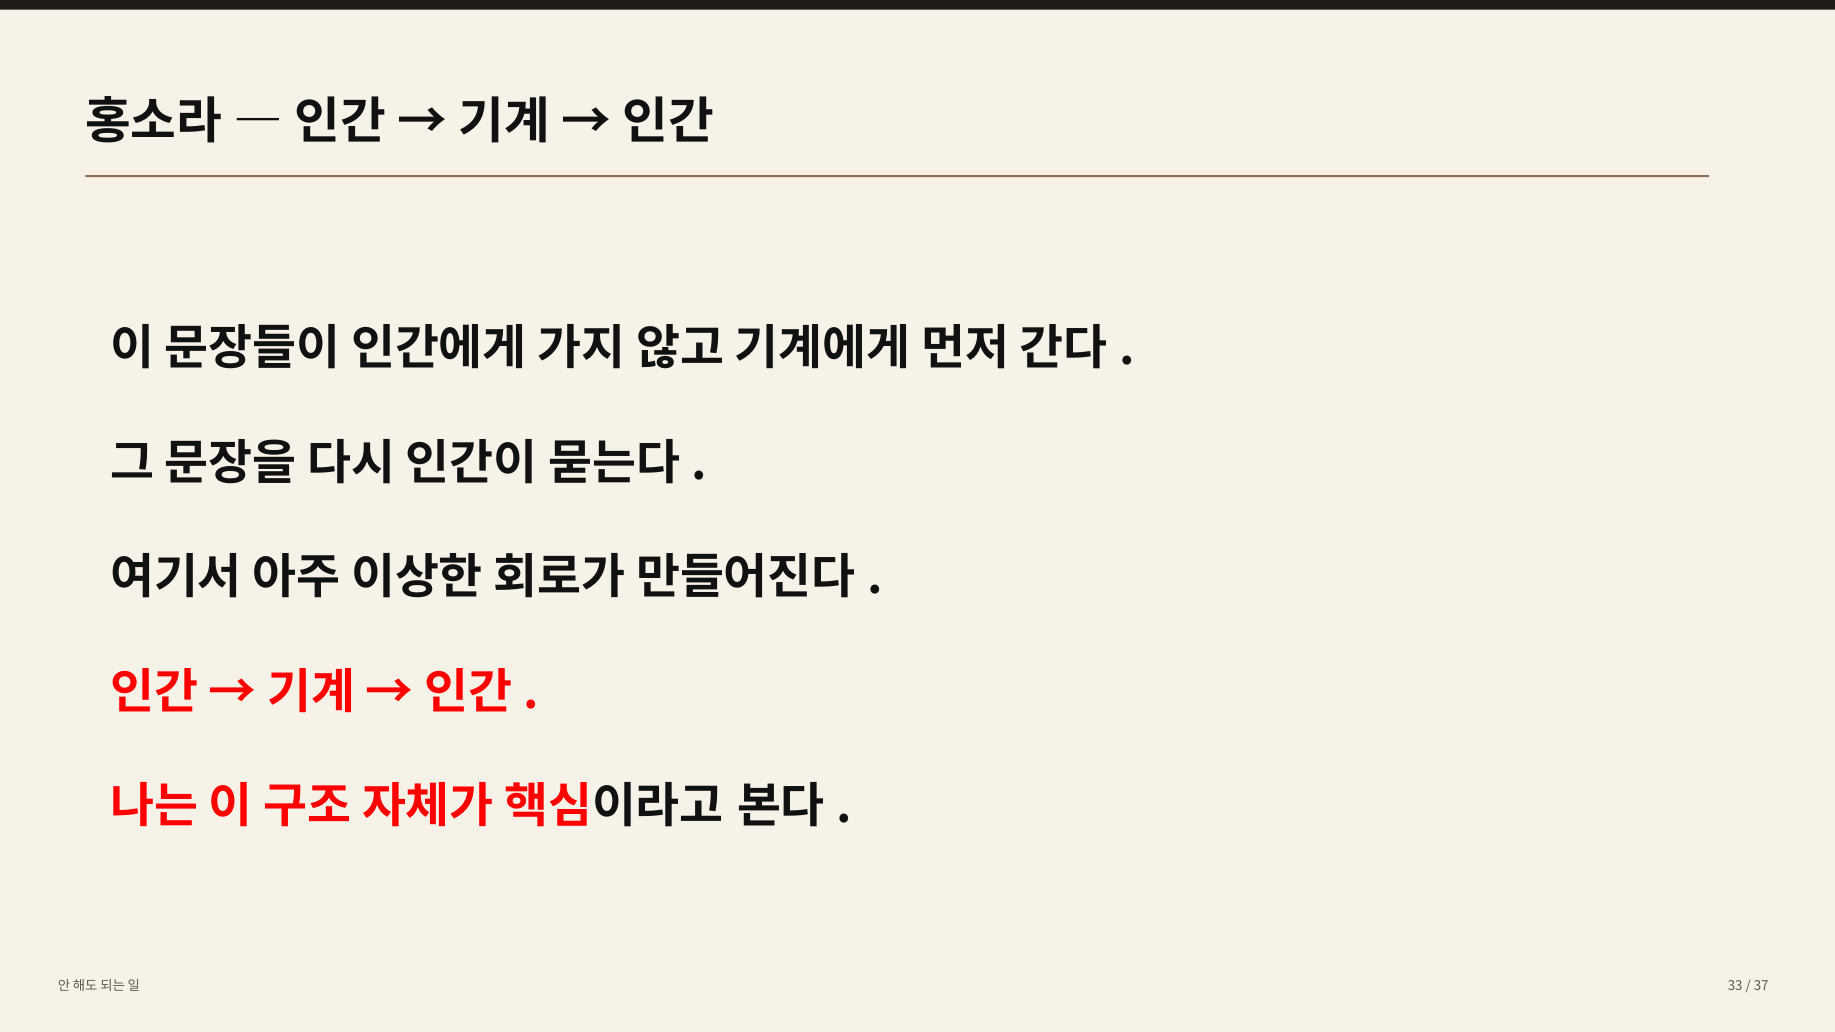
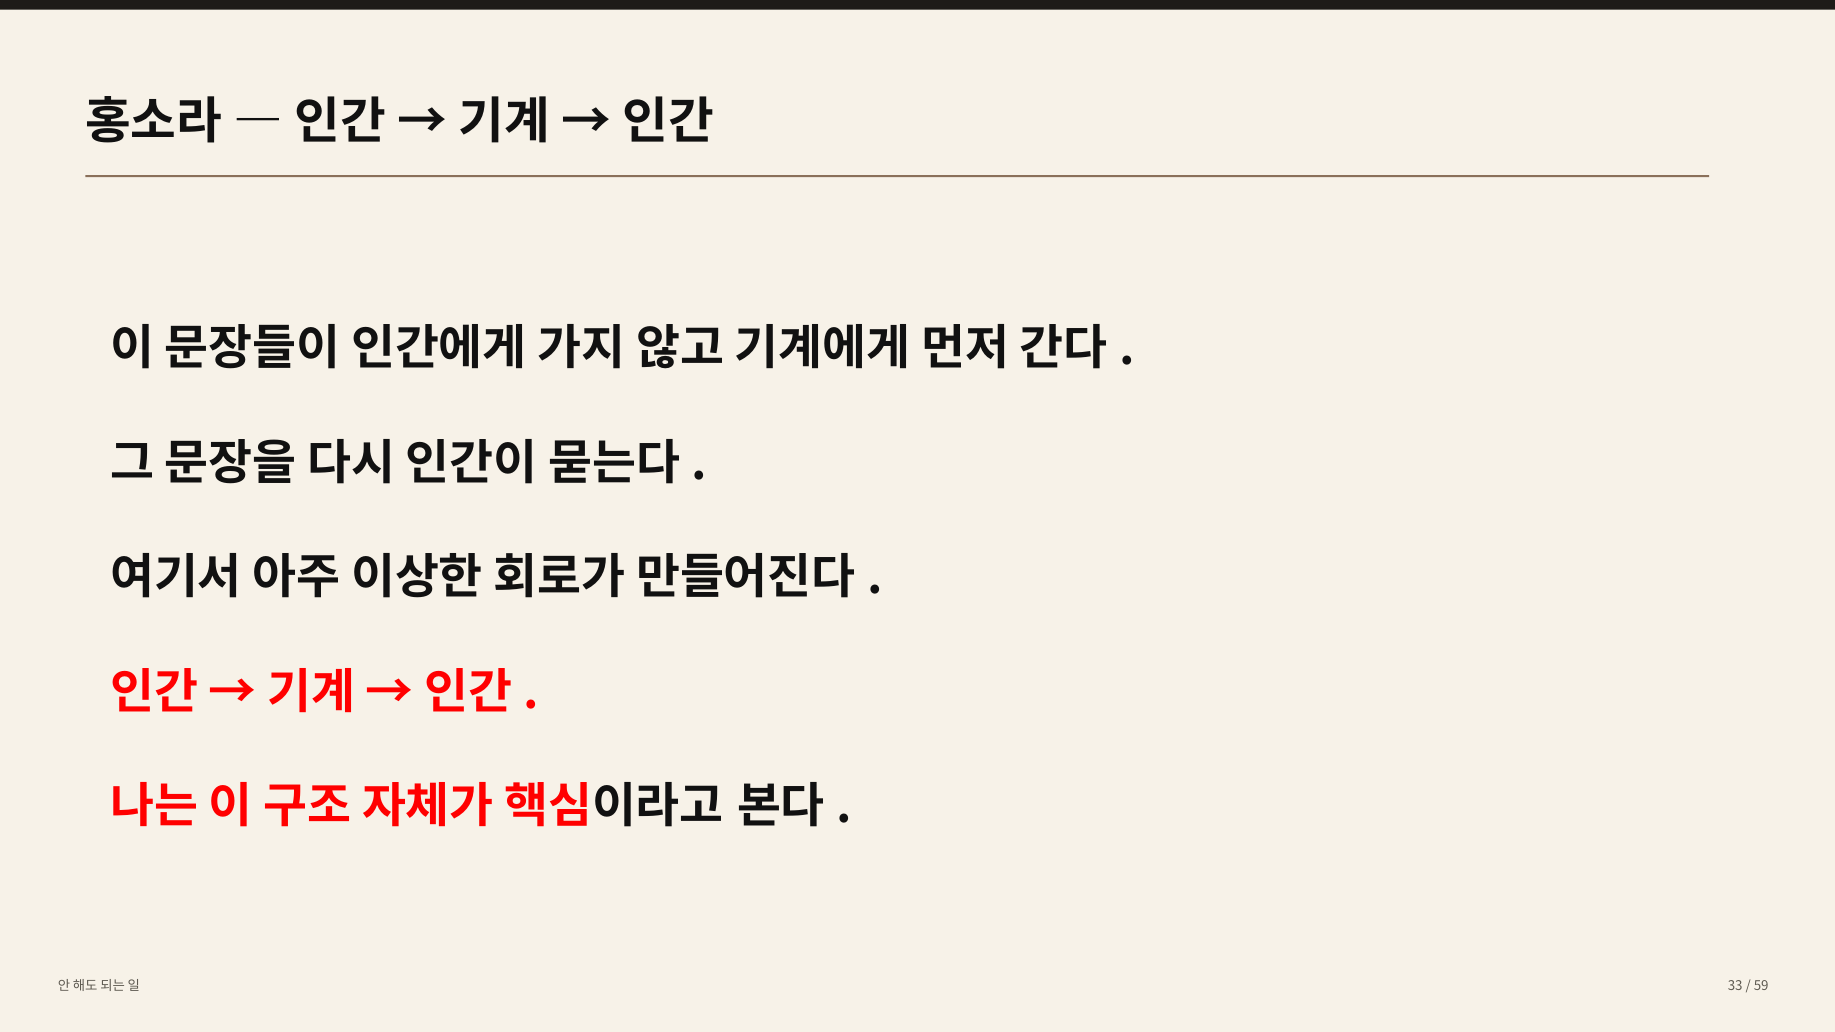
37: 37 -> 59 (1761, 986)
